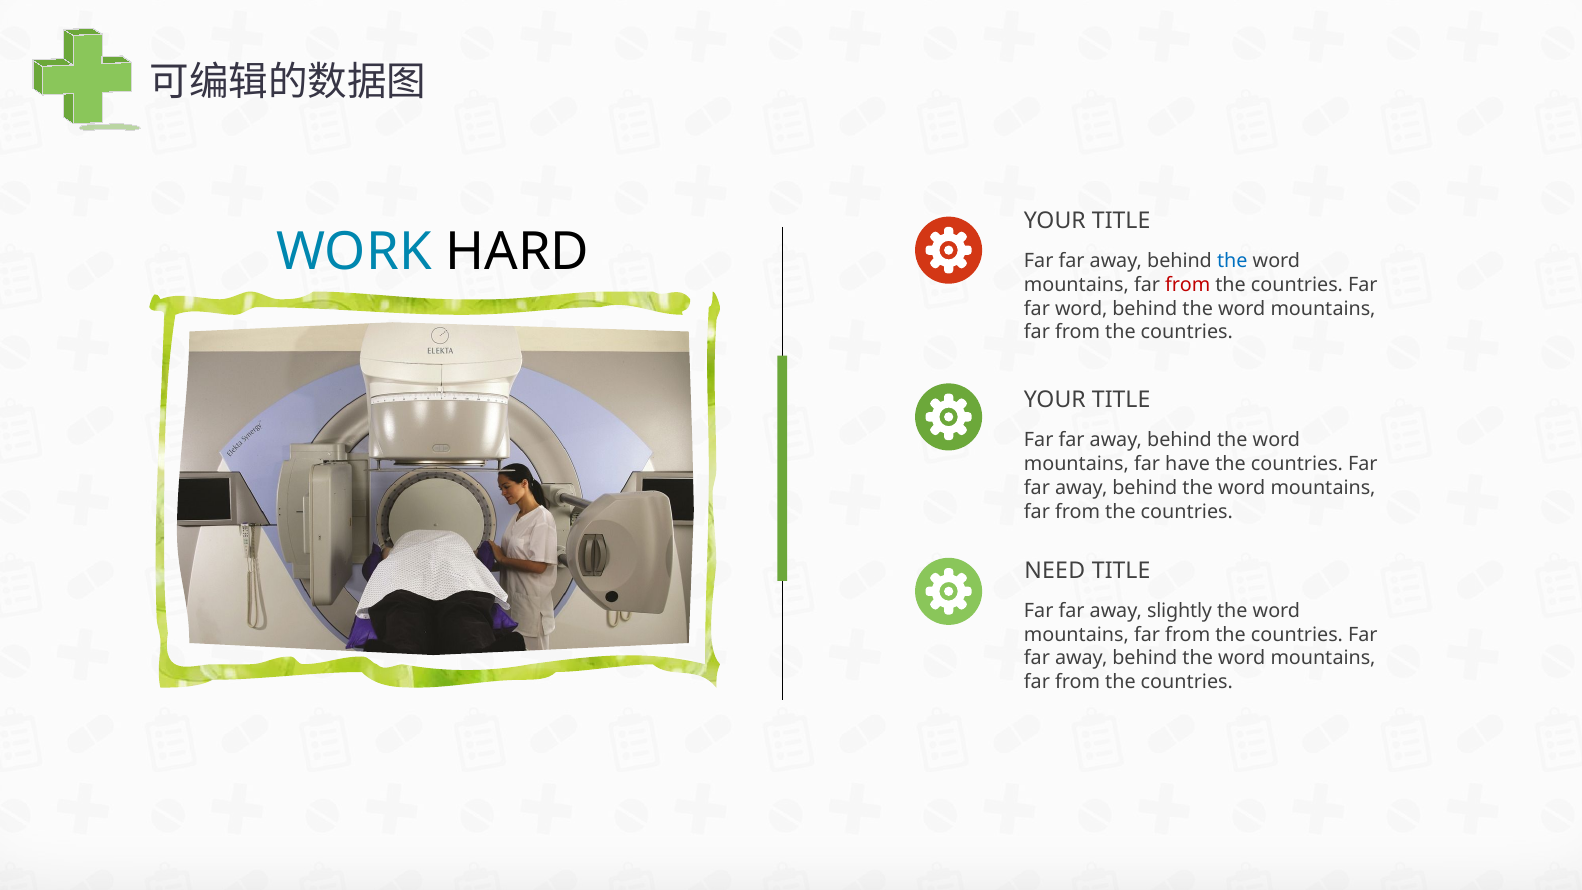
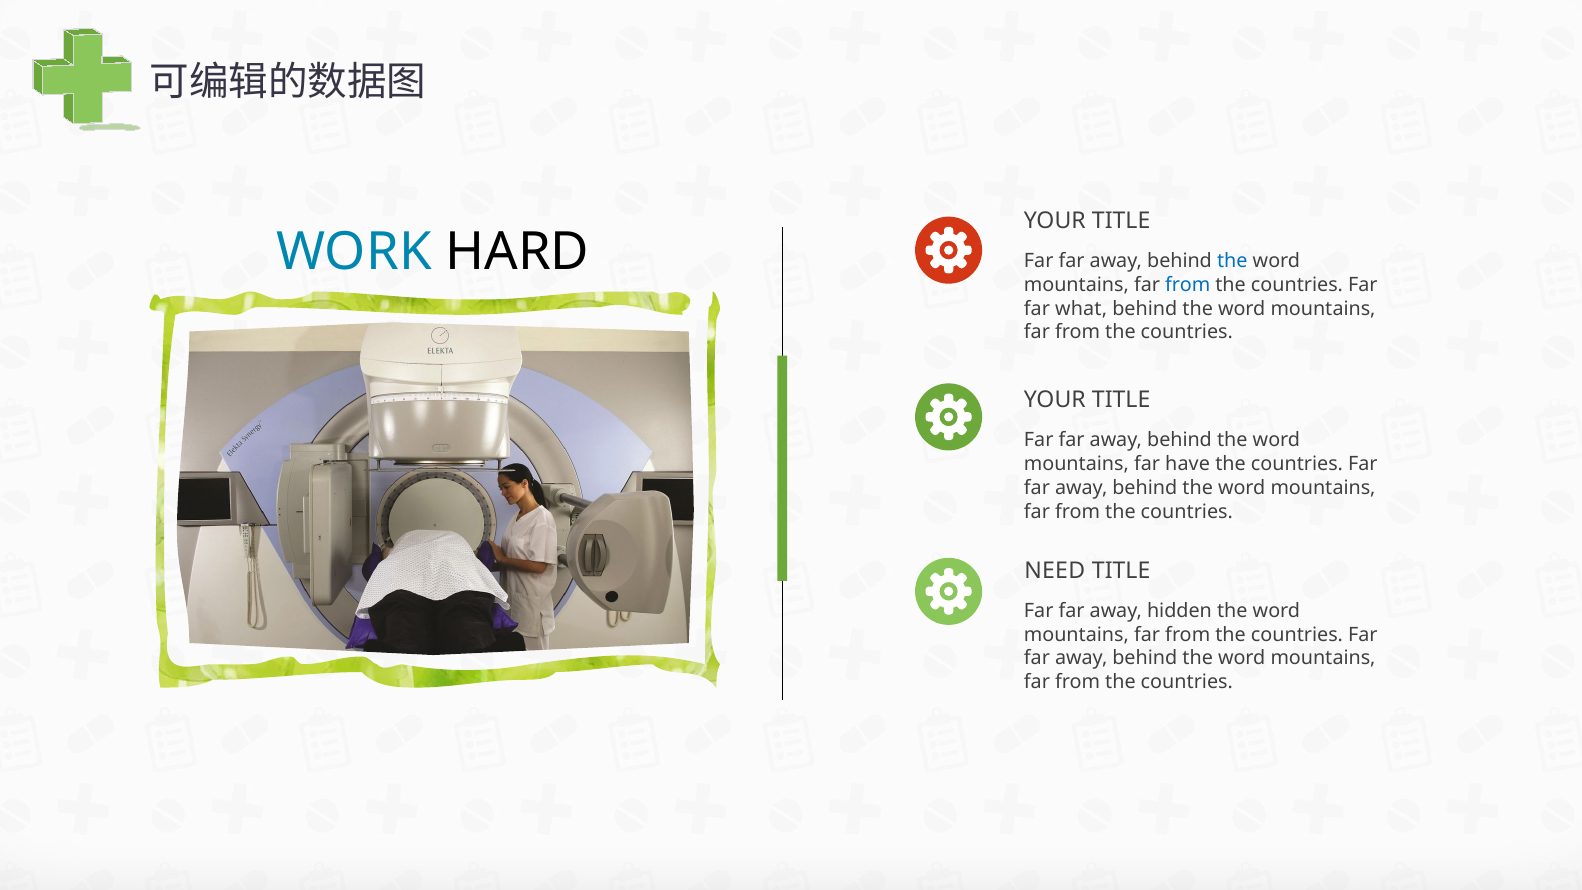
from colour: red -> blue (1188, 285)
far word: word -> what (1081, 308)
slightly: slightly -> hidden (1179, 611)
